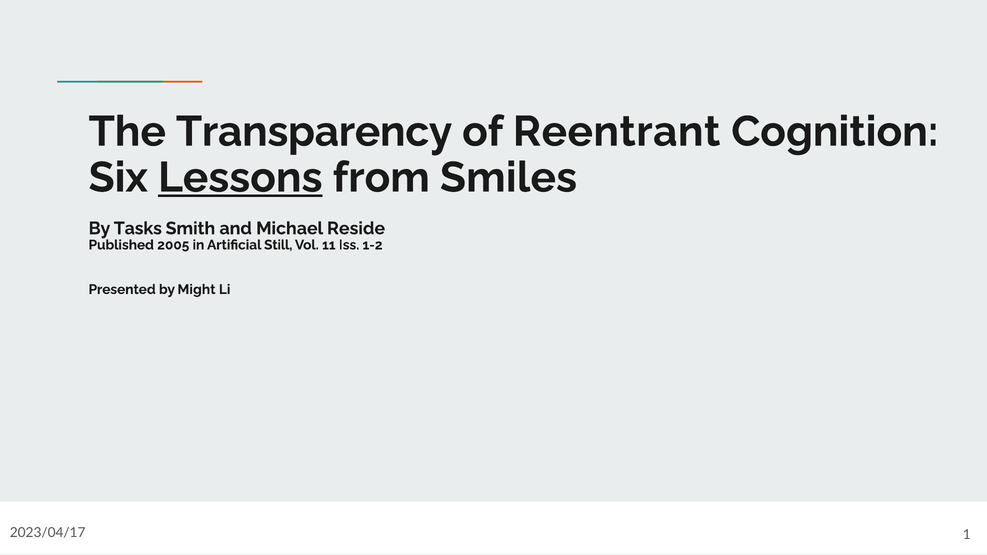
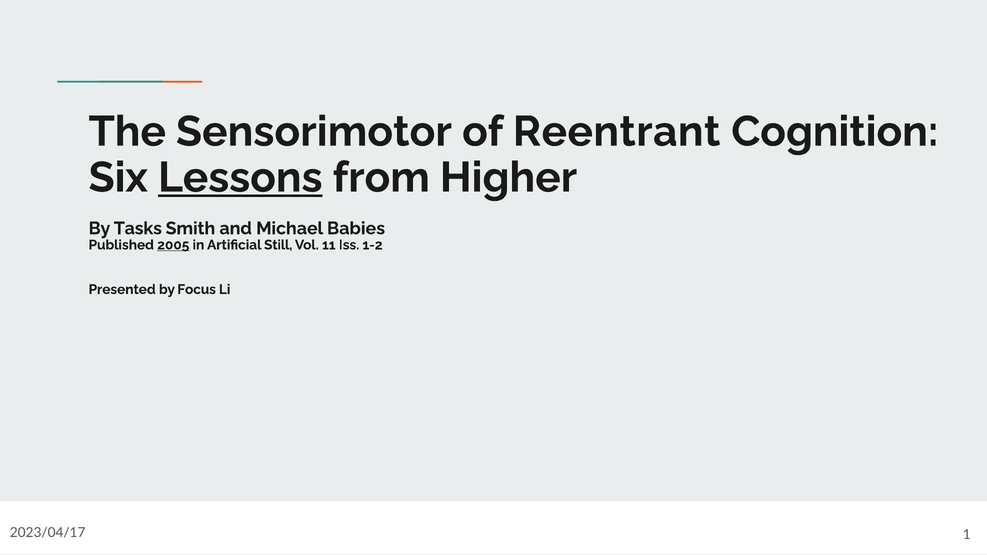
Transparency: Transparency -> Sensorimotor (314, 132)
Smiles: Smiles -> Higher (509, 178)
Reside: Reside -> Babies (356, 228)
2005 underline: none -> present (173, 245)
Might: Might -> Focus (197, 290)
